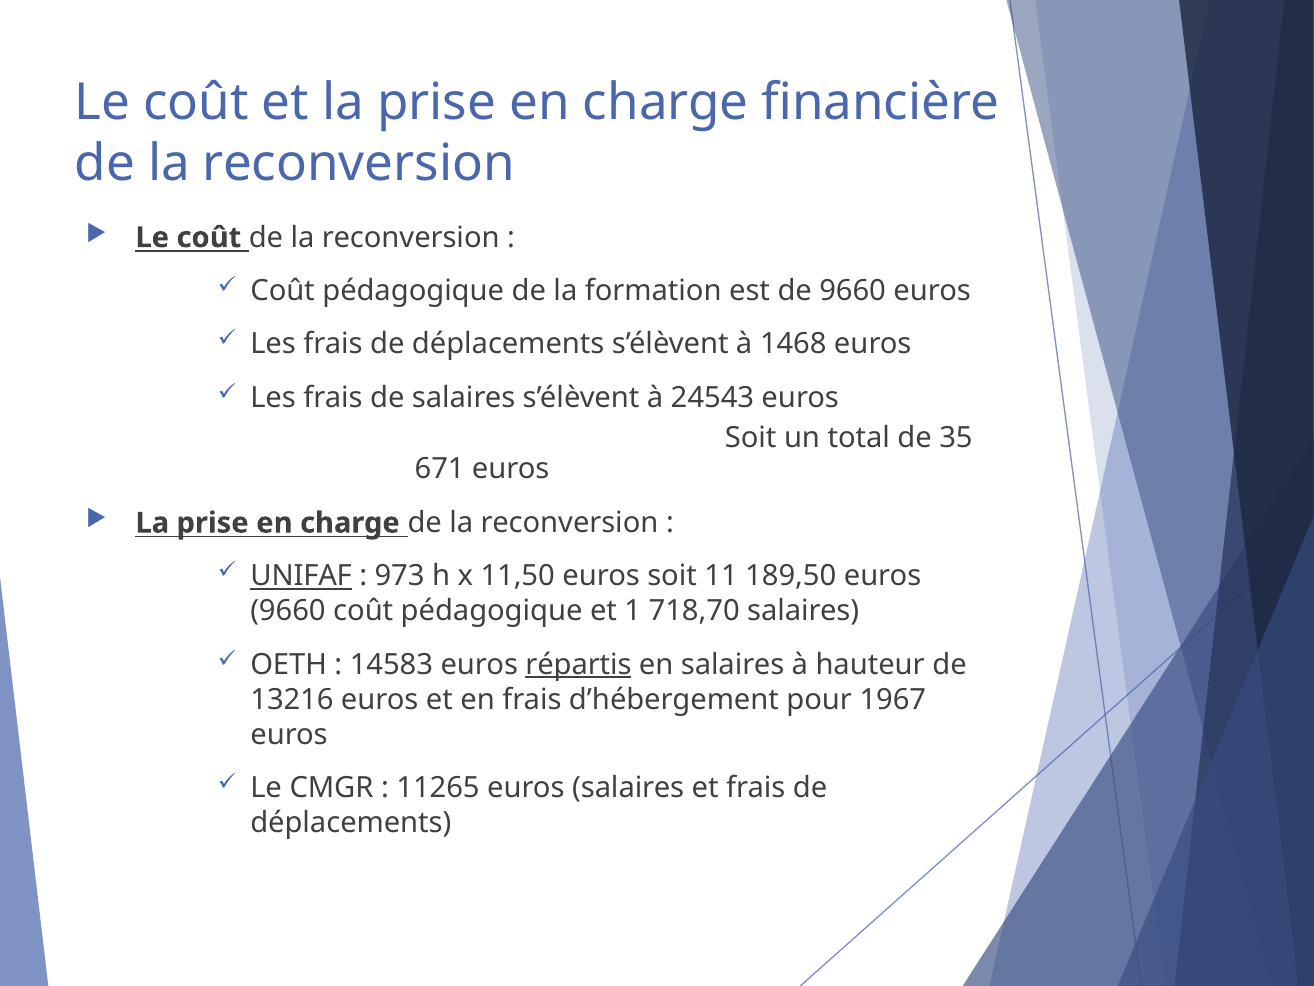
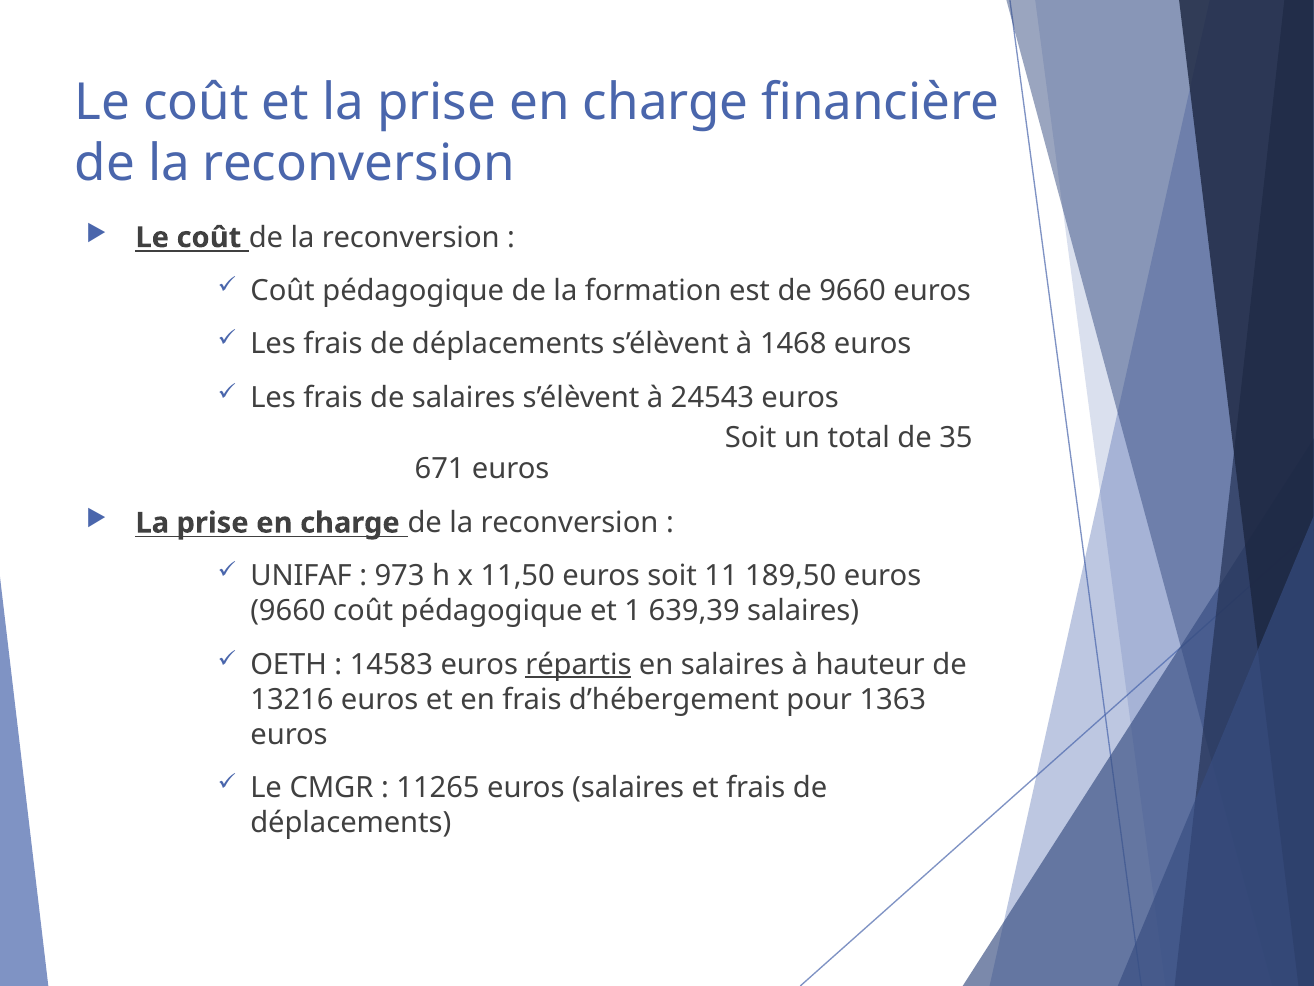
UNIFAF underline: present -> none (301, 576)
718,70: 718,70 -> 639,39 (694, 611)
1967: 1967 -> 1363 (893, 699)
